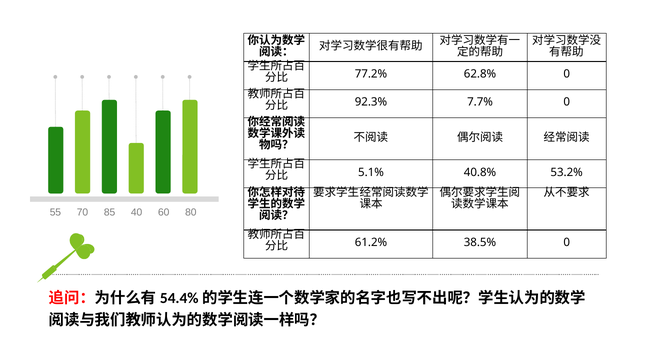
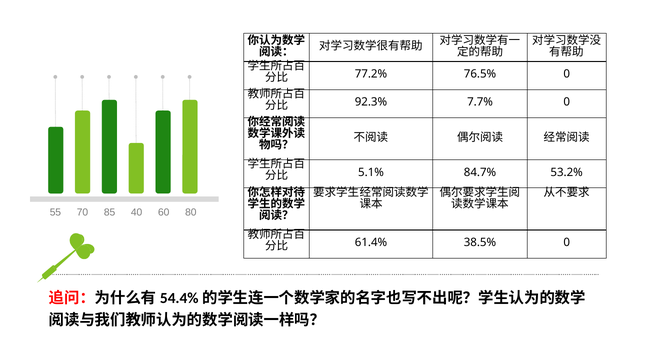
62.8%: 62.8% -> 76.5% (480, 74)
40.8%: 40.8% -> 84.7% (480, 172)
61.2%: 61.2% -> 61.4% (371, 243)
